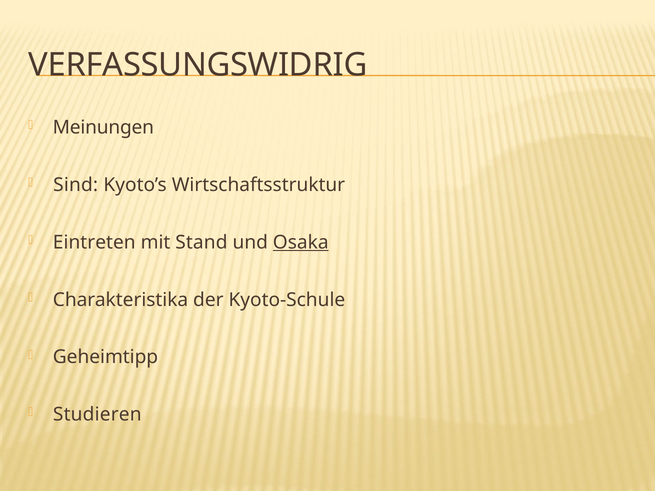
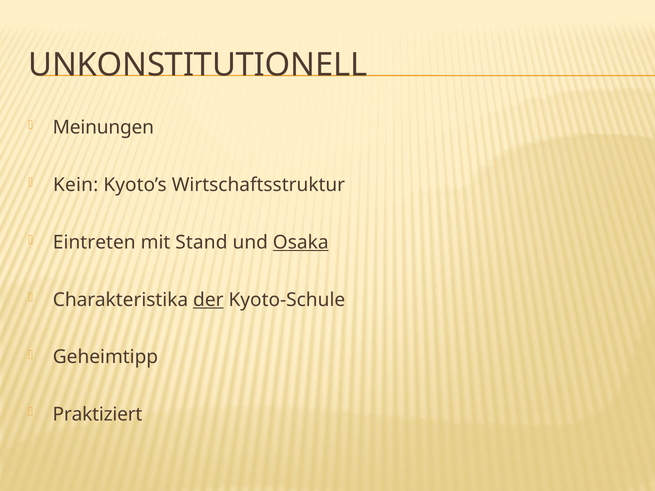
VERFASSUNGSWIDRIG: VERFASSUNGSWIDRIG -> UNKONSTITUTIONELL (198, 65)
Sind: Sind -> Kein (76, 185)
der underline: none -> present (208, 300)
Studieren: Studieren -> Praktiziert (97, 415)
